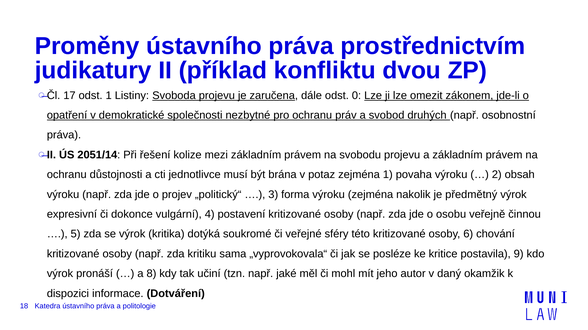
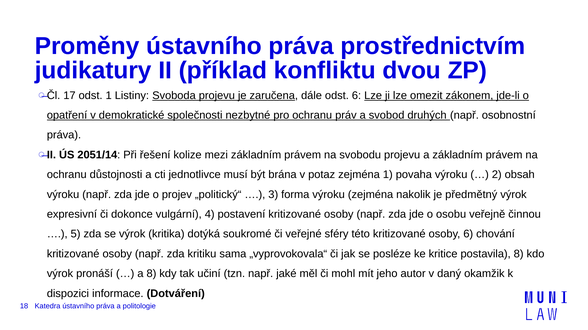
odst 0: 0 -> 6 (356, 96)
postavila 9: 9 -> 8 (519, 254)
